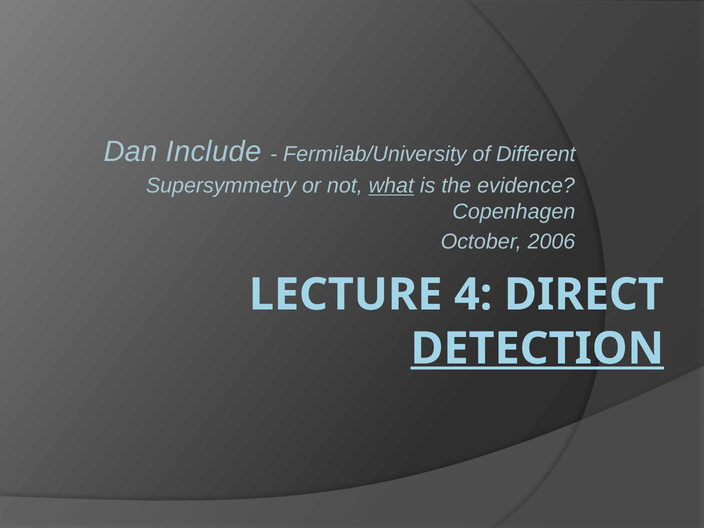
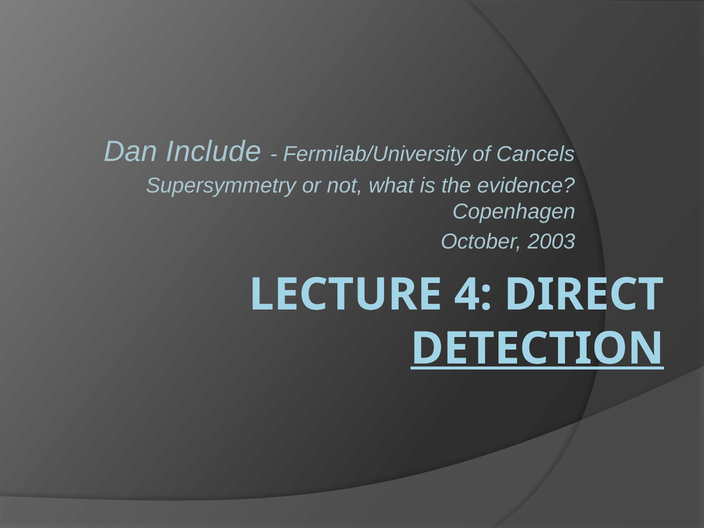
Different: Different -> Cancels (536, 154)
what underline: present -> none (391, 186)
2006: 2006 -> 2003 (551, 242)
